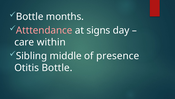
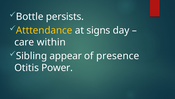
months: months -> persists (65, 17)
Atttendance colour: pink -> yellow (44, 30)
middle: middle -> appear (66, 56)
Otitis Bottle: Bottle -> Power (57, 67)
